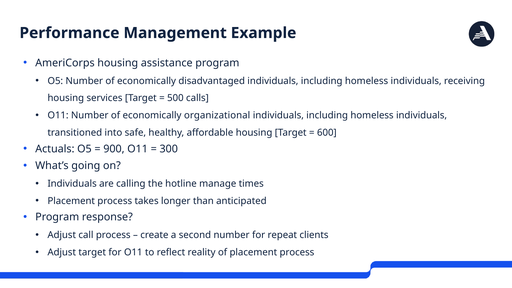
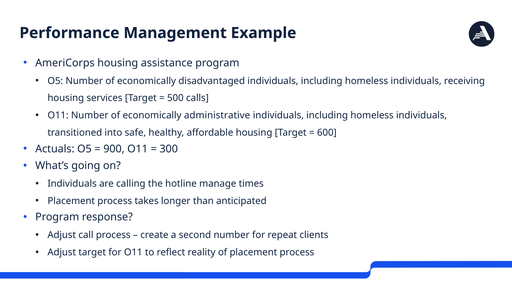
organizational: organizational -> administrative (217, 115)
